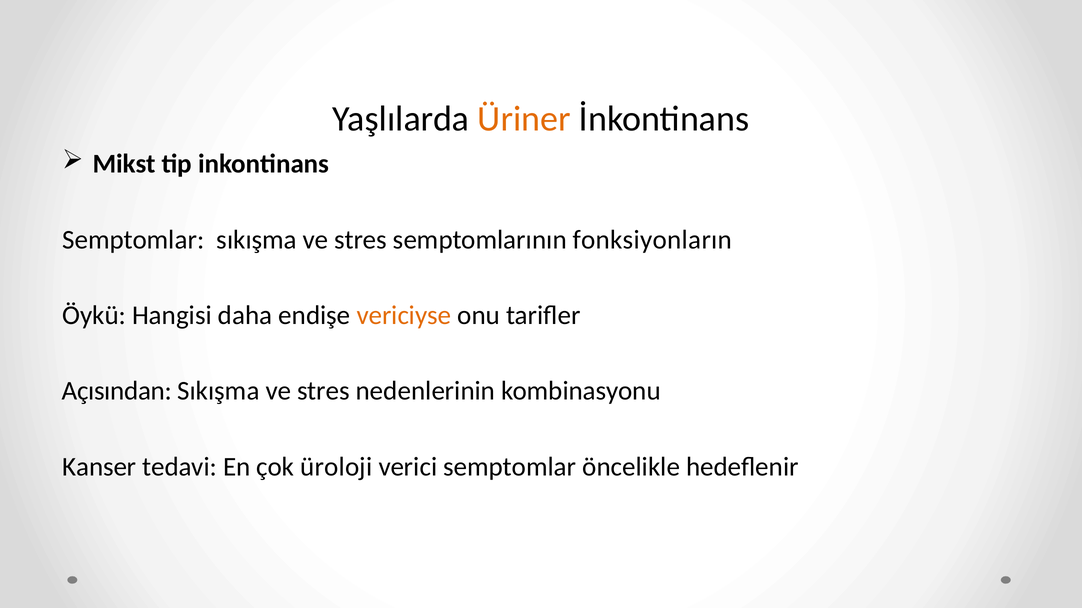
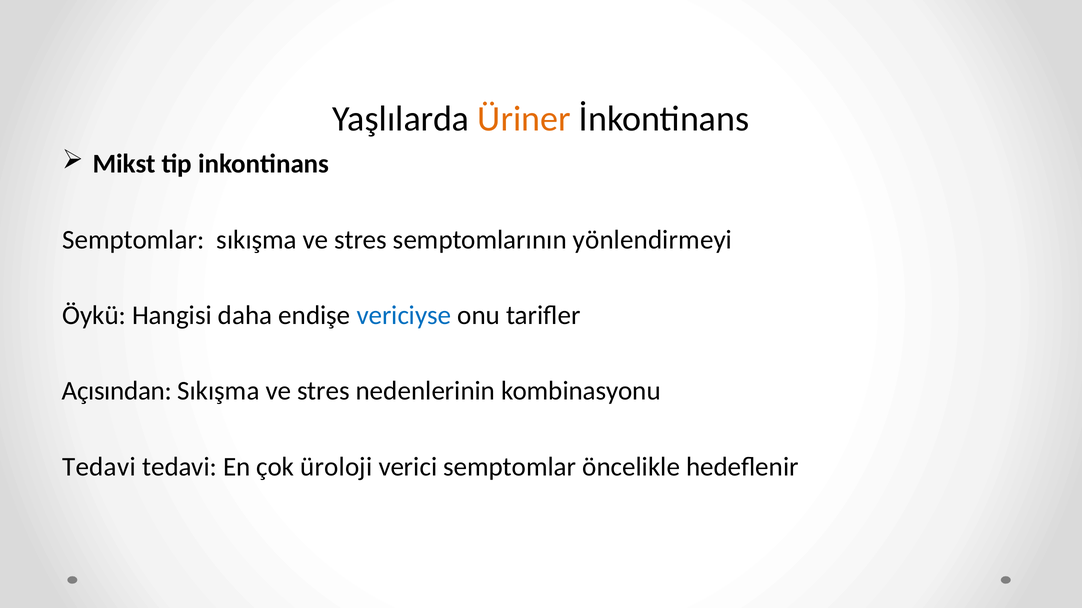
fonksiyonların: fonksiyonların -> yönlendirmeyi (652, 240)
vericiyse colour: orange -> blue (404, 316)
Kanser: Kanser -> Tedavi (99, 467)
